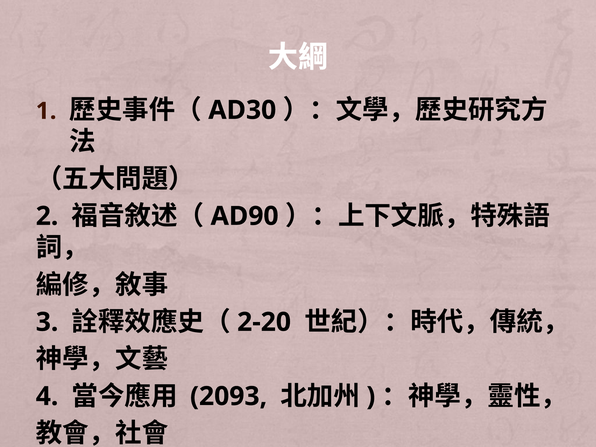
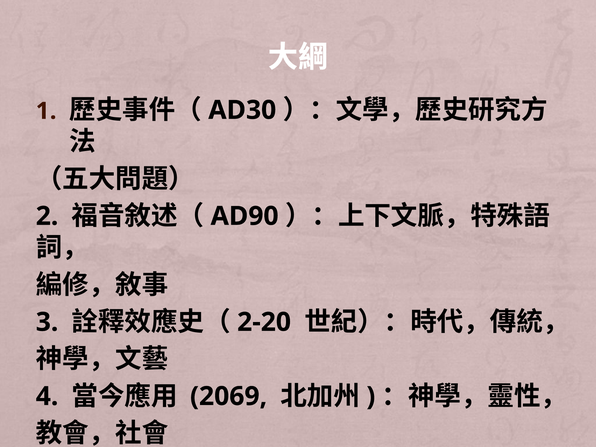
2093: 2093 -> 2069 (229, 396)
